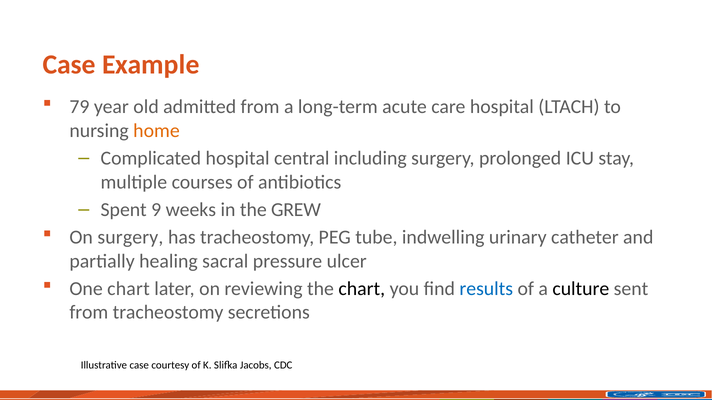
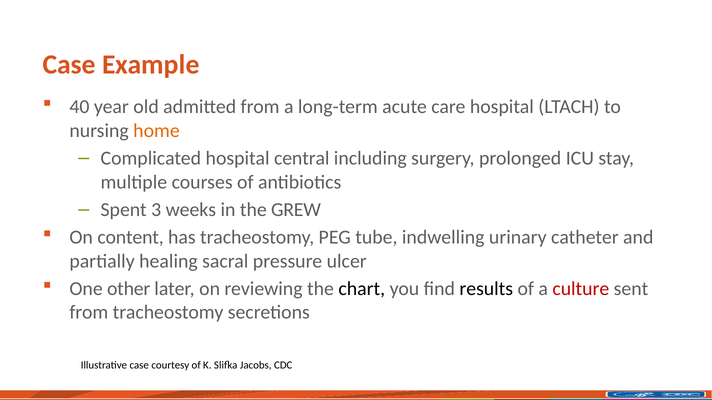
79: 79 -> 40 (79, 107)
9: 9 -> 3 (156, 210)
On surgery: surgery -> content (131, 238)
One chart: chart -> other (129, 289)
results colour: blue -> black (486, 289)
culture colour: black -> red (581, 289)
